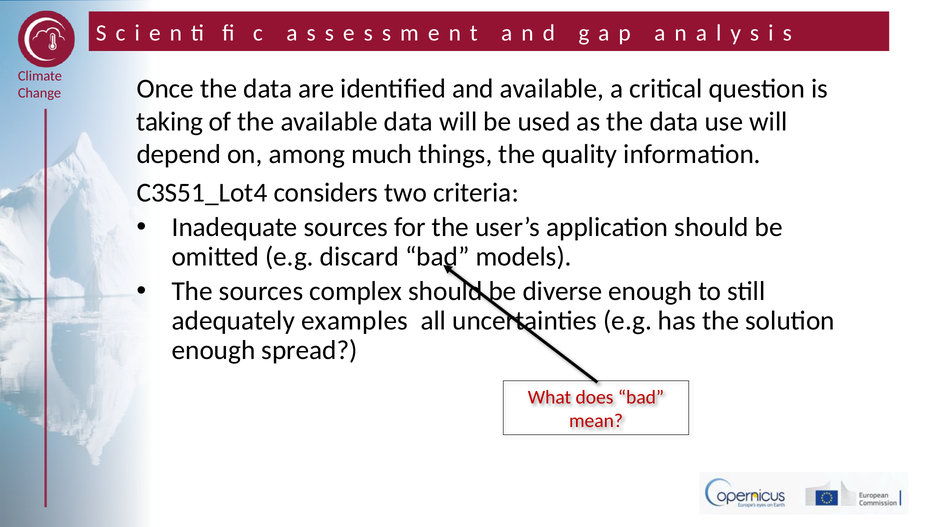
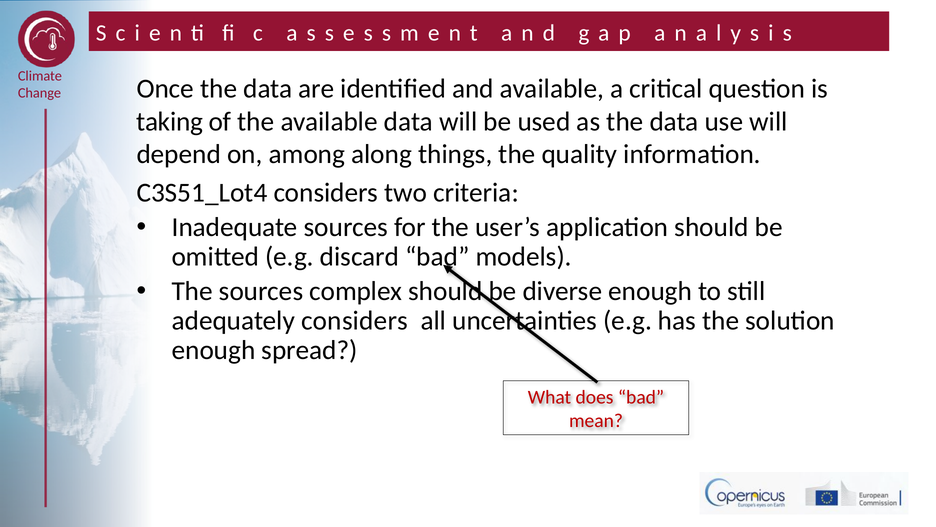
much: much -> along (382, 154)
adequately examples: examples -> considers (355, 321)
